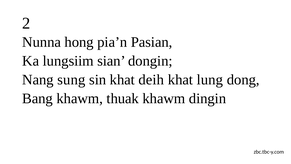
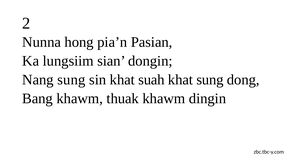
deih: deih -> suah (151, 80)
khat lung: lung -> sung (210, 80)
